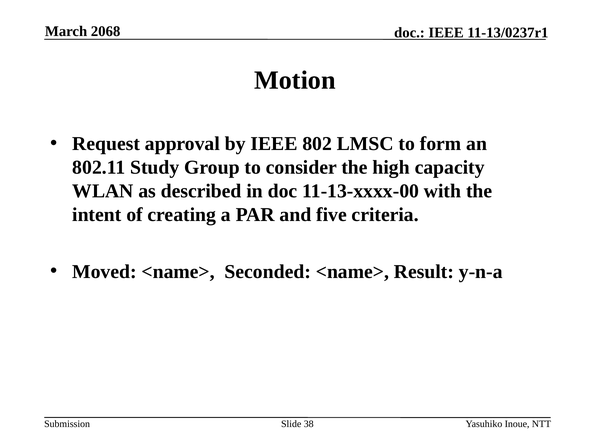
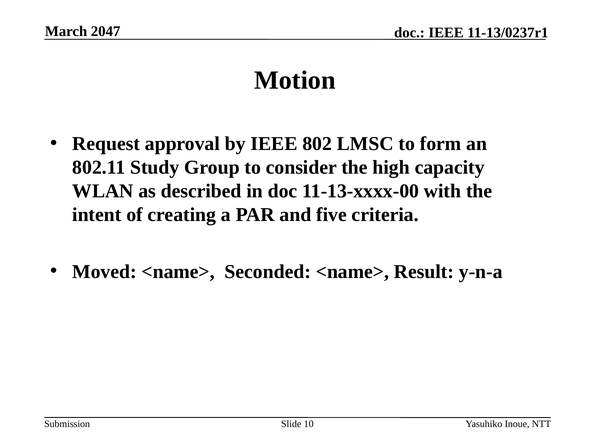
2068: 2068 -> 2047 (106, 31)
38: 38 -> 10 (309, 424)
